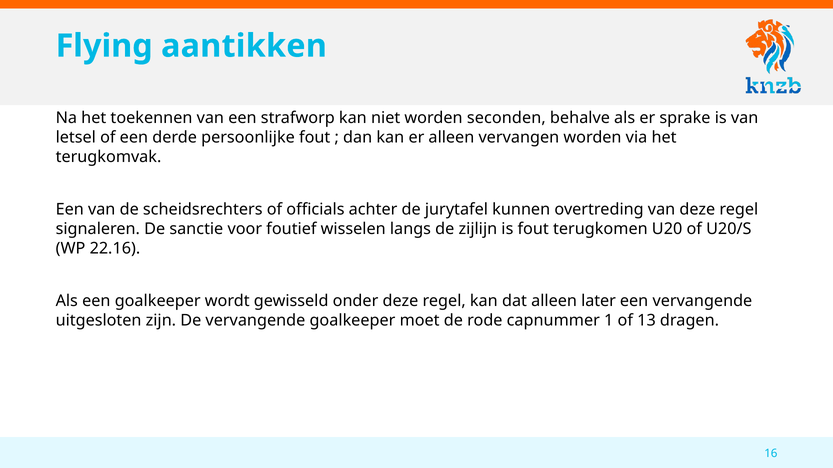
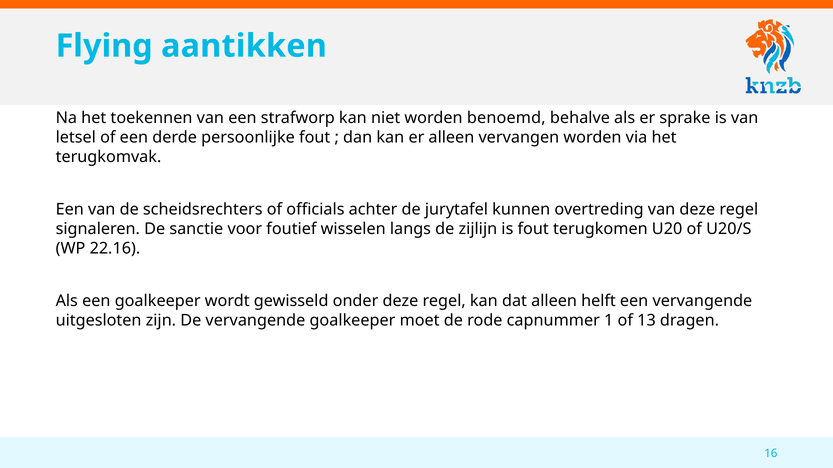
seconden: seconden -> benoemd (506, 118)
later: later -> helft (599, 301)
